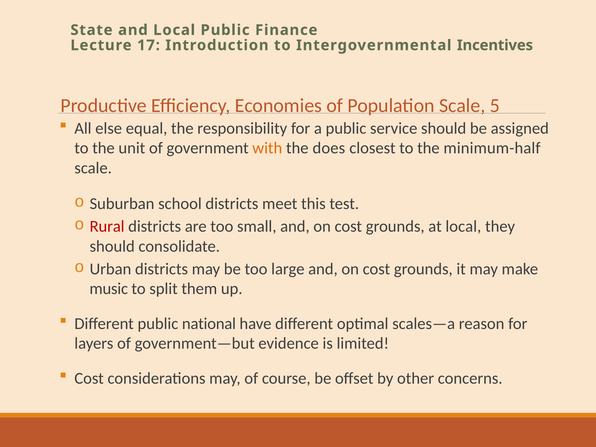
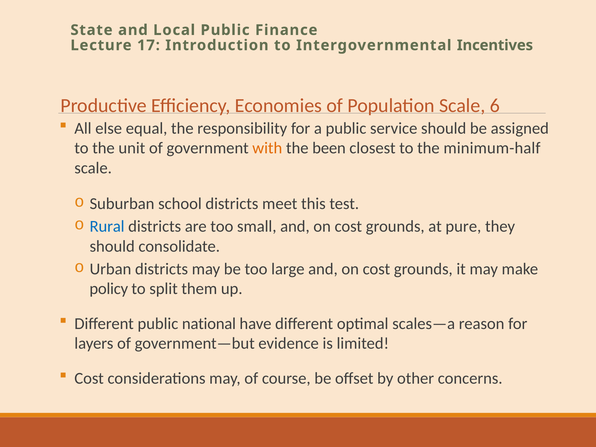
5: 5 -> 6 (495, 106)
does: does -> been (329, 148)
Rural colour: red -> blue (107, 226)
at local: local -> pure (463, 226)
music: music -> policy (109, 289)
